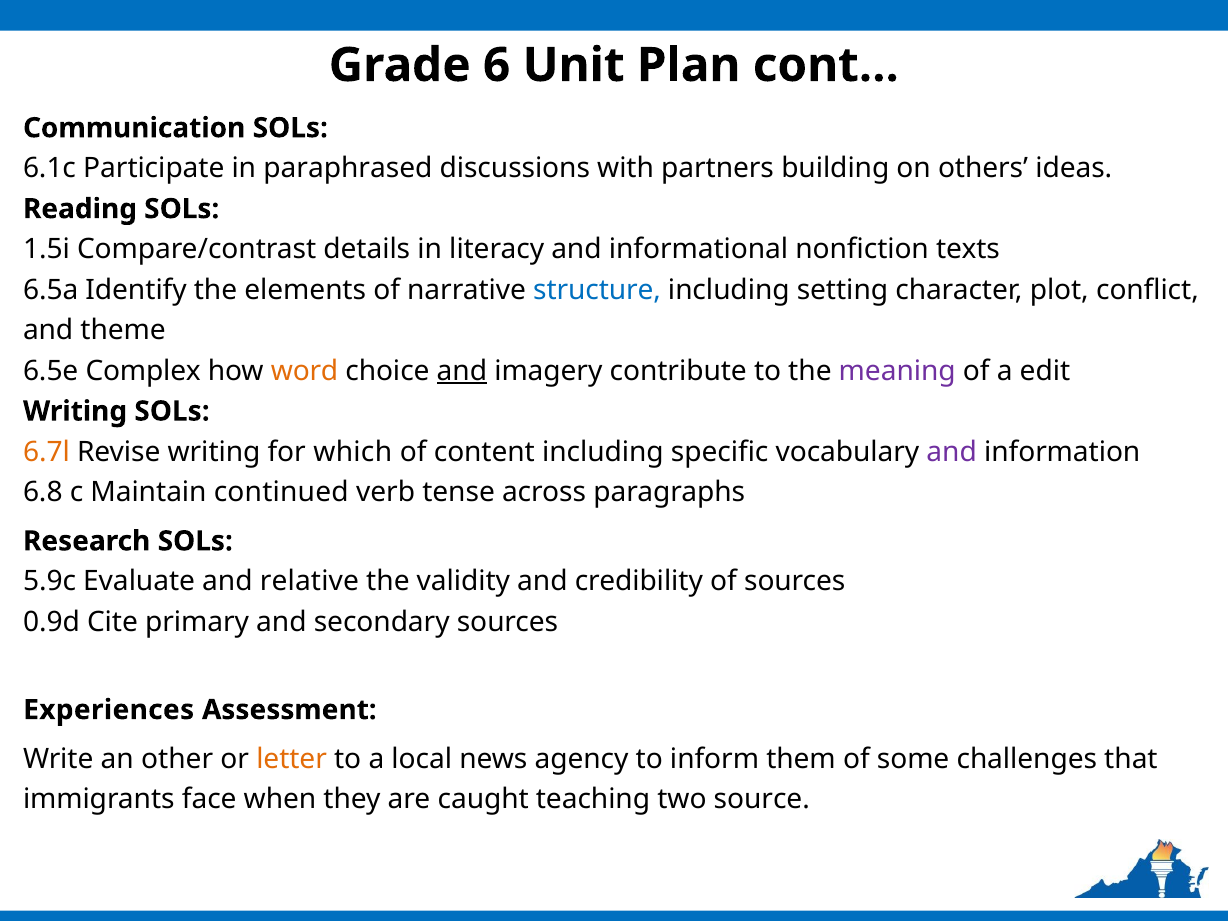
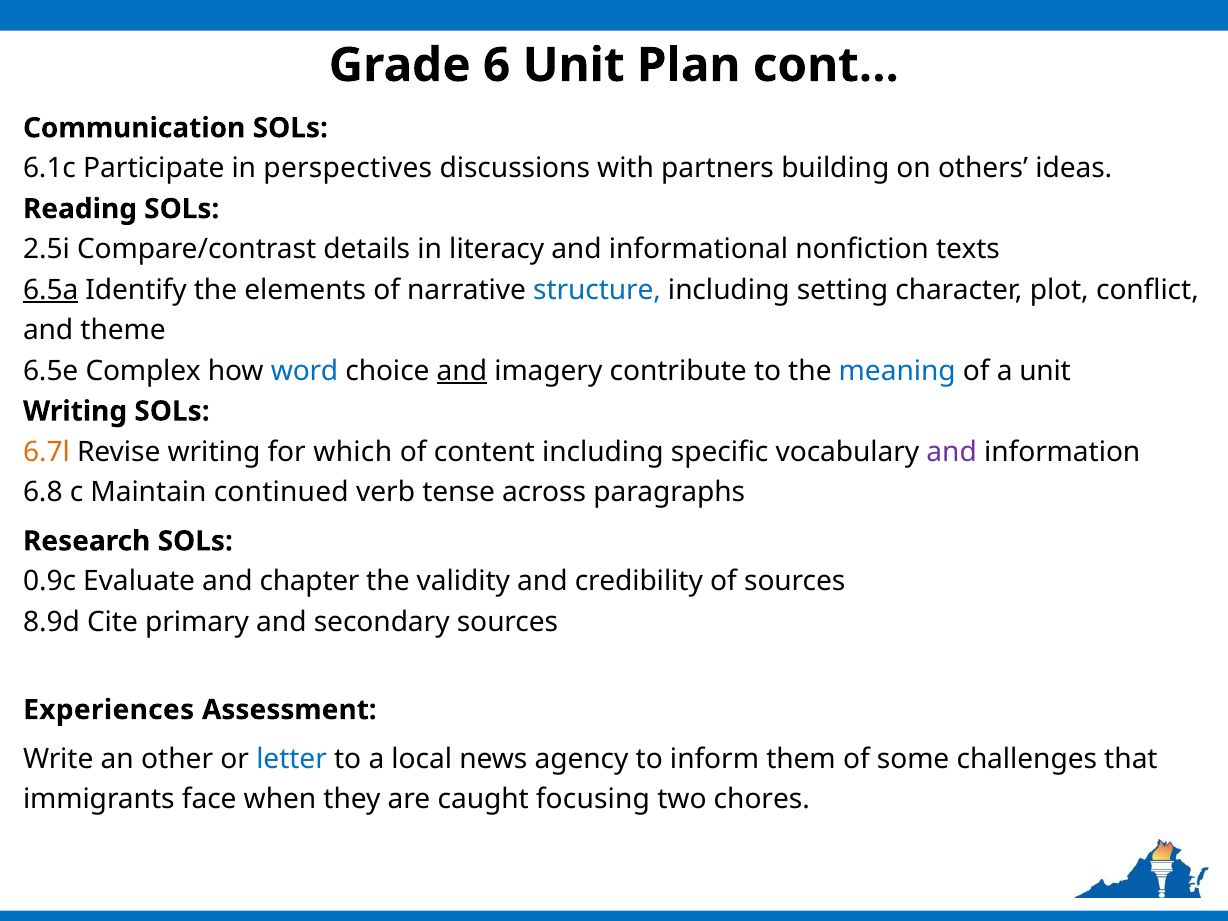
paraphrased: paraphrased -> perspectives (348, 168)
1.5i: 1.5i -> 2.5i (46, 249)
6.5a underline: none -> present (51, 290)
word colour: orange -> blue (305, 371)
meaning colour: purple -> blue (897, 371)
a edit: edit -> unit (1045, 371)
5.9c: 5.9c -> 0.9c (50, 582)
relative: relative -> chapter (310, 582)
0.9d: 0.9d -> 8.9d (51, 622)
letter colour: orange -> blue (292, 759)
teaching: teaching -> focusing (593, 799)
source: source -> chores (762, 799)
